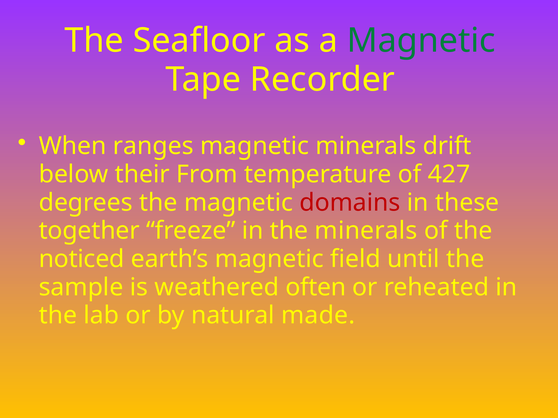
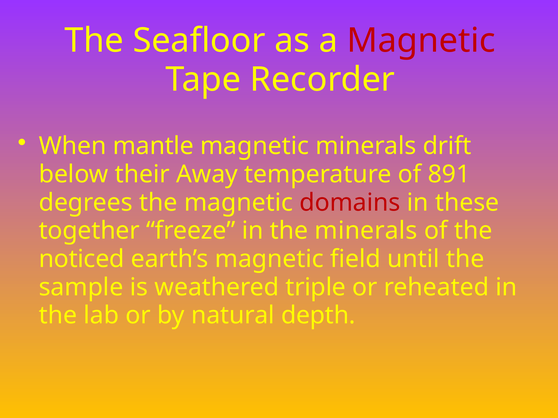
Magnetic colour: green -> red (421, 41)
ranges: ranges -> mantle (153, 146)
From: From -> Away (207, 174)
427: 427 -> 891 (449, 174)
often: often -> triple (316, 288)
made: made -> depth (318, 316)
